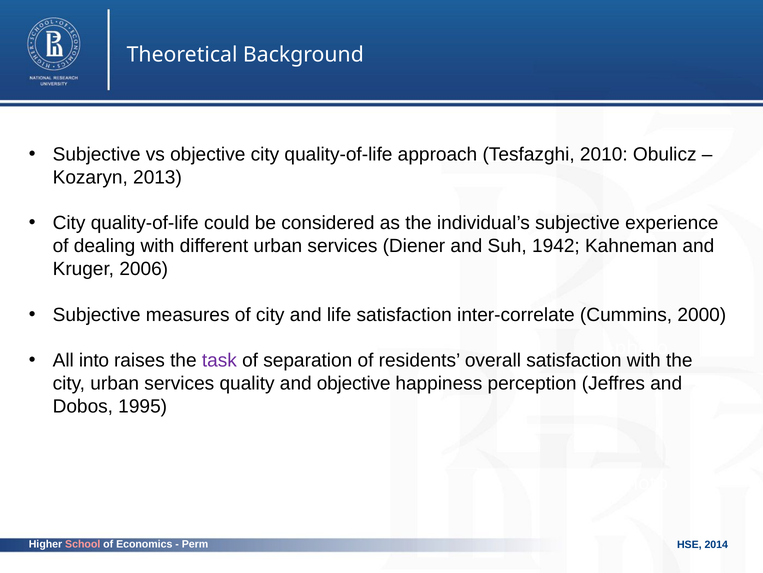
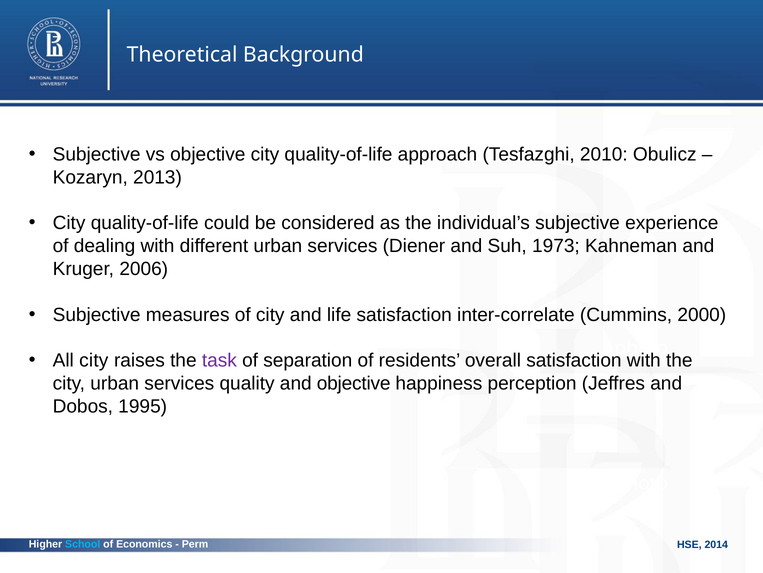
1942: 1942 -> 1973 (556, 246)
All into: into -> city (94, 360)
School colour: pink -> light blue (83, 543)
